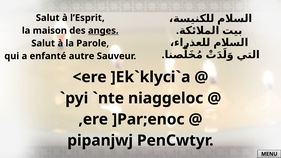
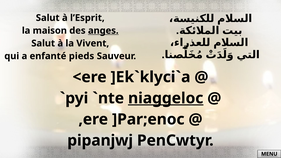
Parole: Parole -> Vivent (93, 43)
autre: autre -> pieds (82, 56)
niaggeloc underline: none -> present (166, 98)
